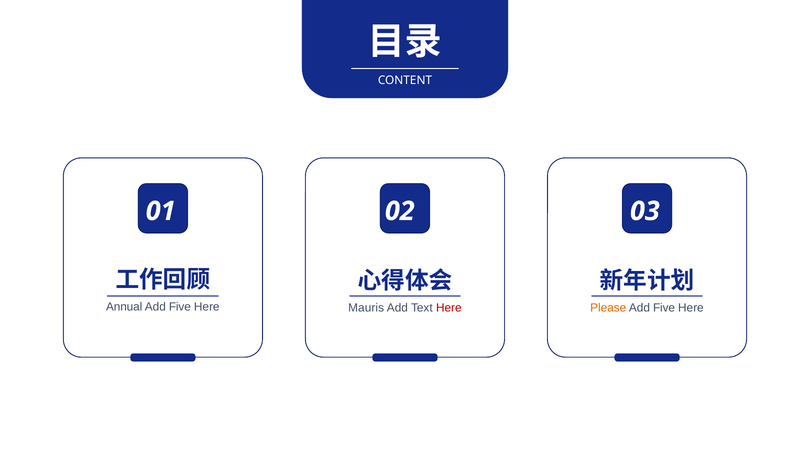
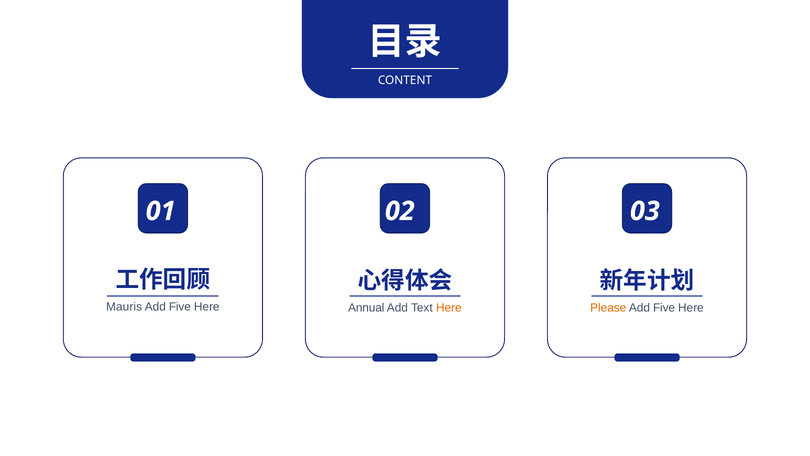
Annual: Annual -> Mauris (124, 307)
Mauris: Mauris -> Annual (366, 308)
Here colour: red -> orange (449, 308)
